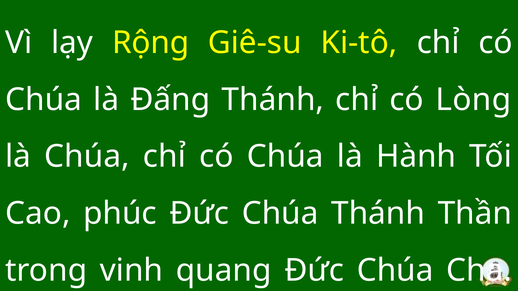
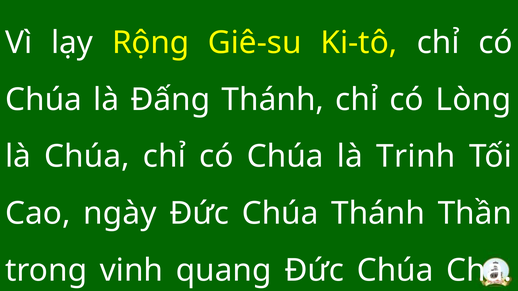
Hành: Hành -> Trinh (416, 157)
phúc: phúc -> ngày (120, 214)
